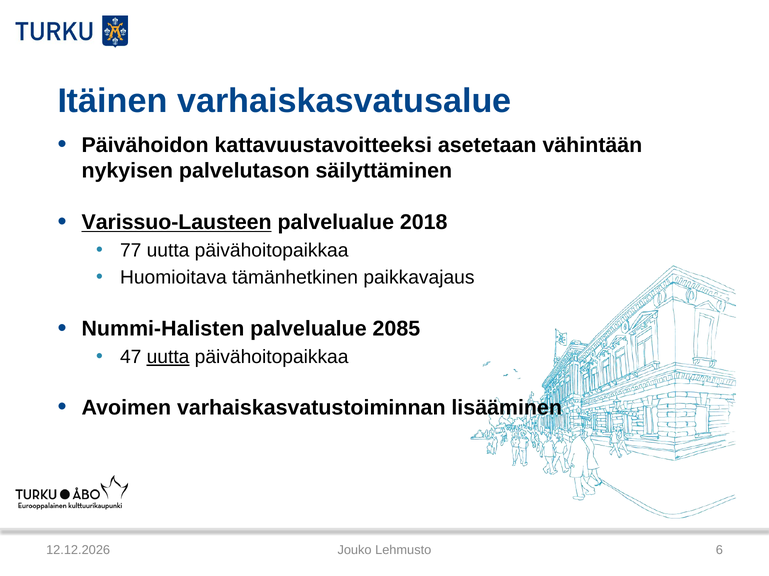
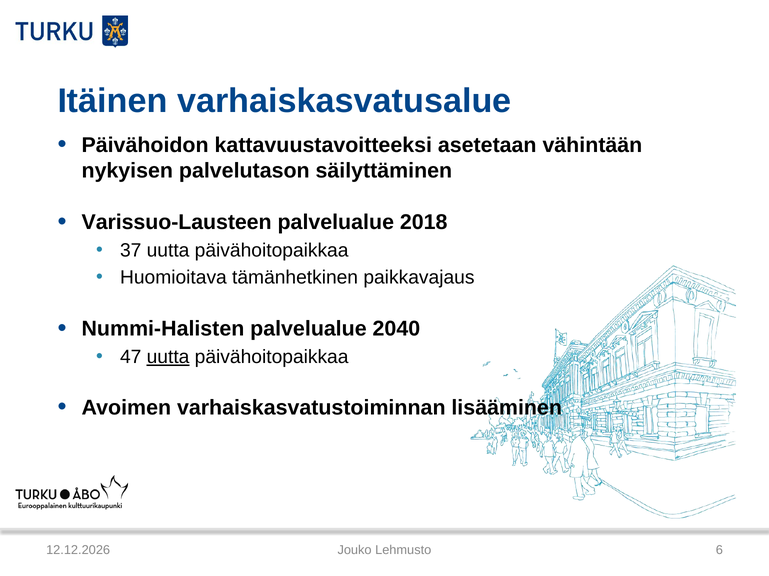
Varissuo-Lausteen underline: present -> none (177, 223)
77: 77 -> 37 (131, 251)
2085: 2085 -> 2040 (396, 329)
